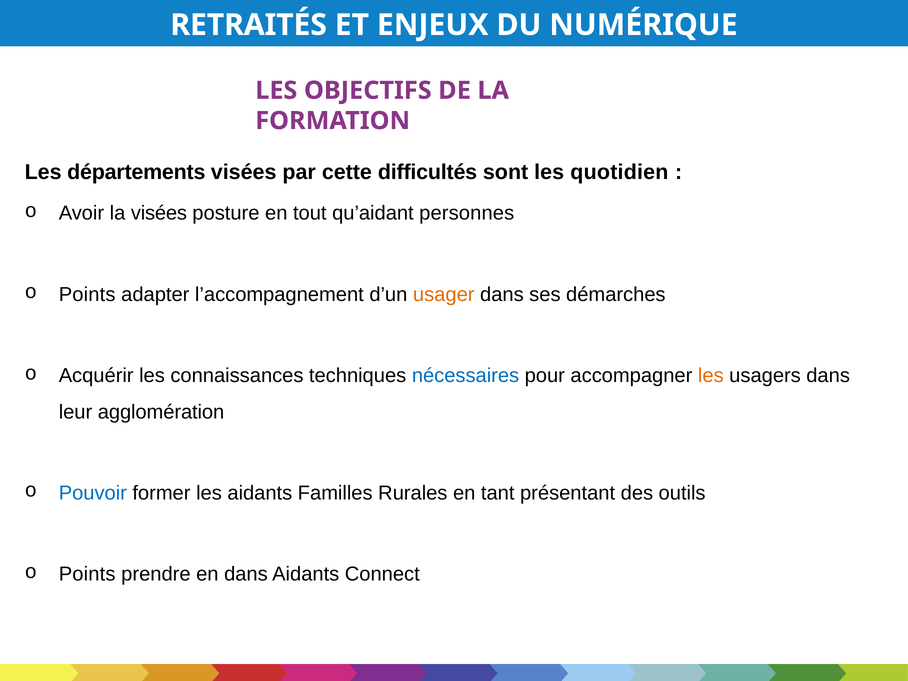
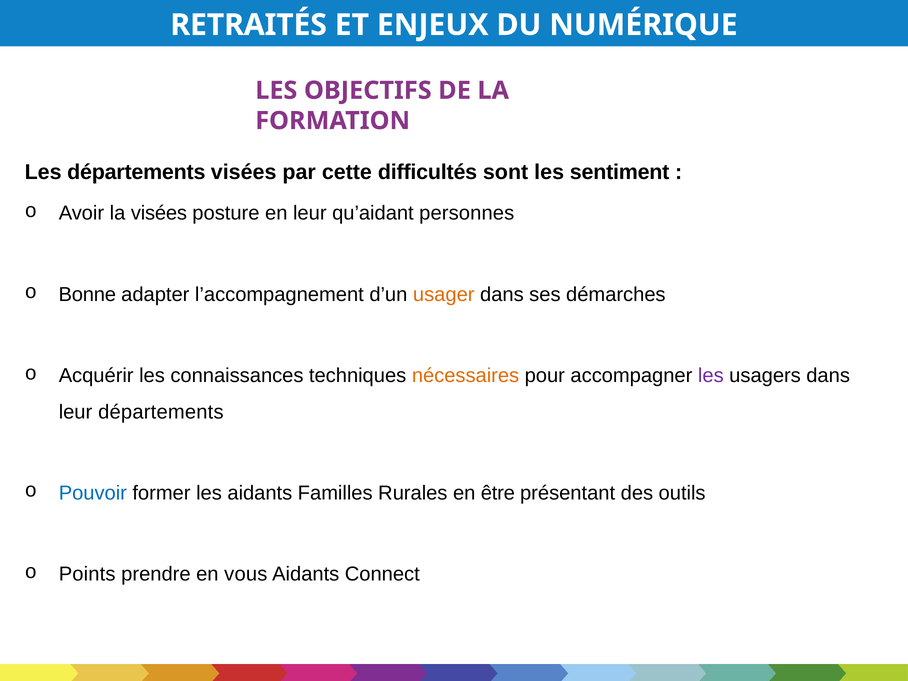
quotidien: quotidien -> sentiment (620, 172)
en tout: tout -> leur (310, 213)
Points: Points -> Bonne (87, 294)
nécessaires colour: blue -> orange (466, 376)
les colour: orange -> purple (711, 376)
leur agglomération: agglomération -> départements (161, 412)
tant: tant -> être (498, 493)
en dans: dans -> vous (246, 574)
